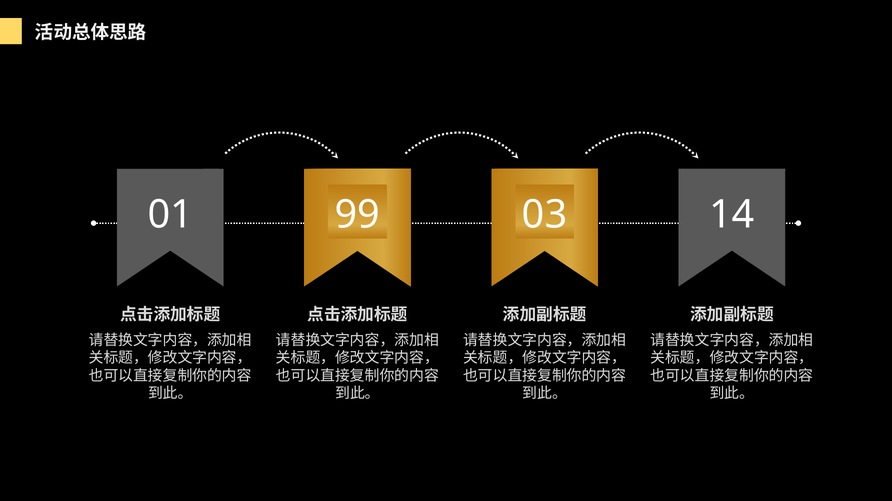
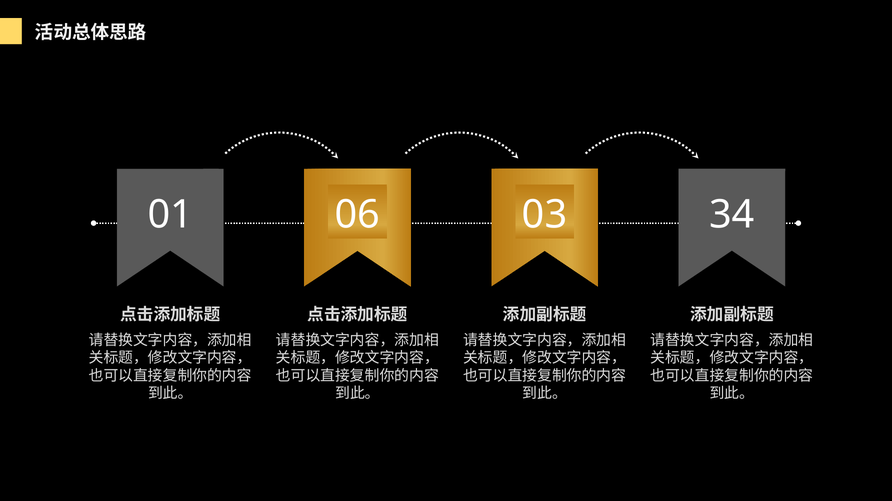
99: 99 -> 06 (357, 215)
14: 14 -> 34 (732, 215)
